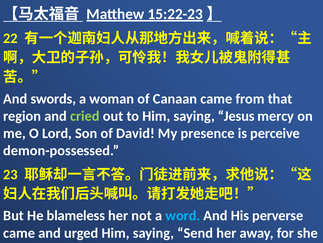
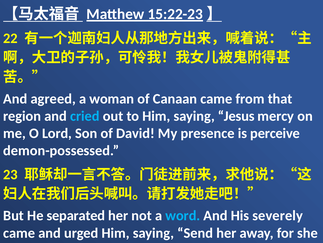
swords: swords -> agreed (53, 99)
cried colour: light green -> light blue (85, 116)
blameless: blameless -> separated (76, 215)
perverse: perverse -> severely (278, 215)
